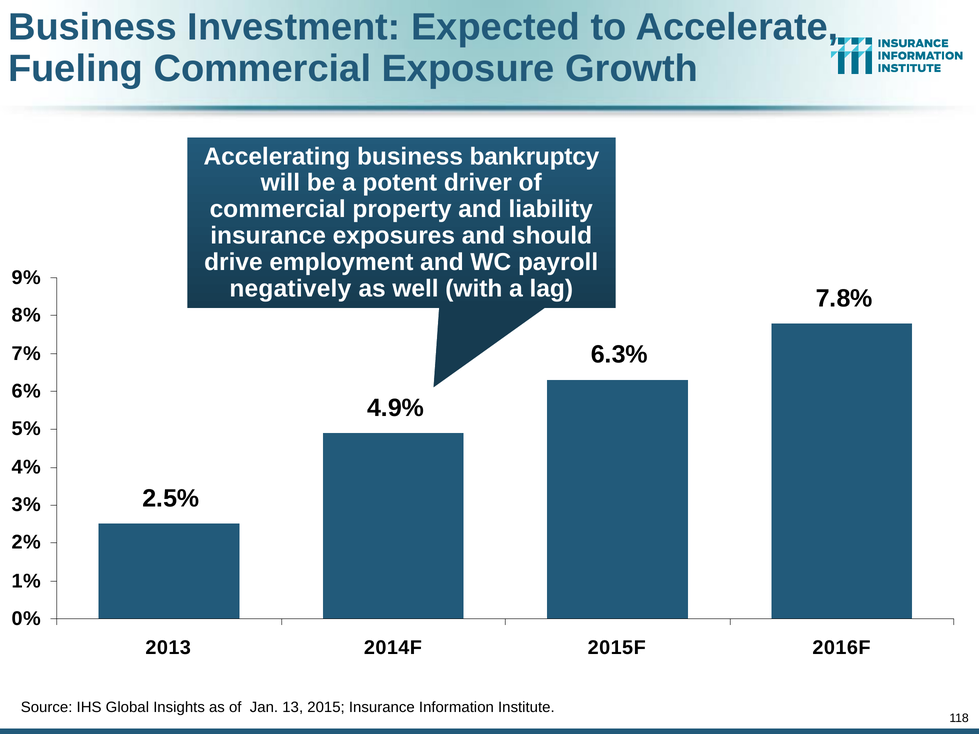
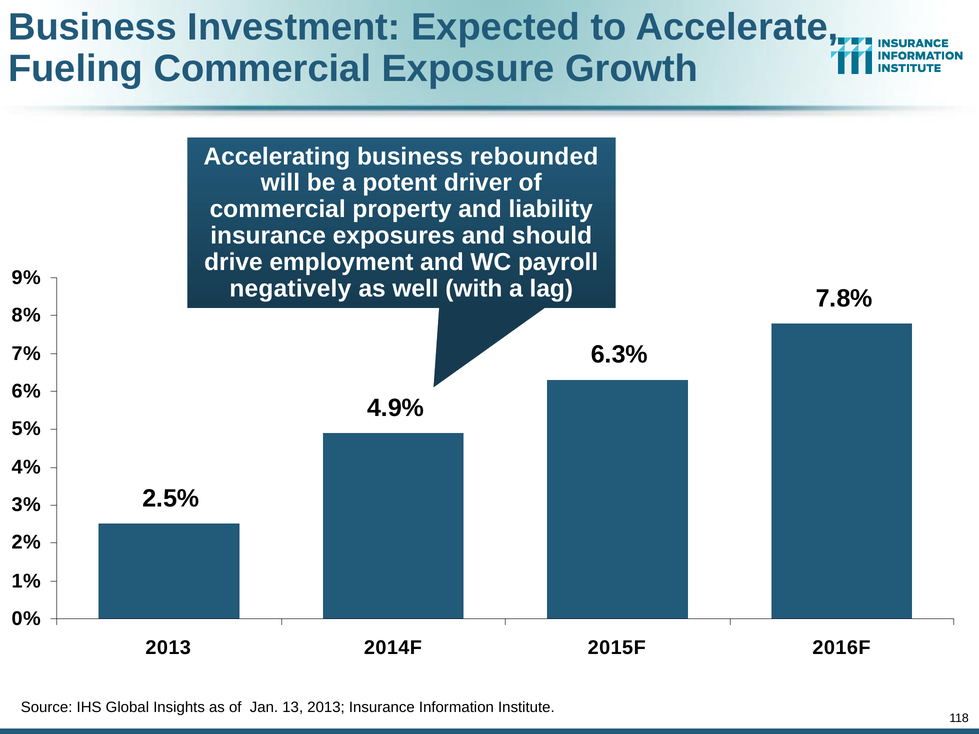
bankruptcy: bankruptcy -> rebounded (534, 157)
13 2015: 2015 -> 2013 (326, 708)
